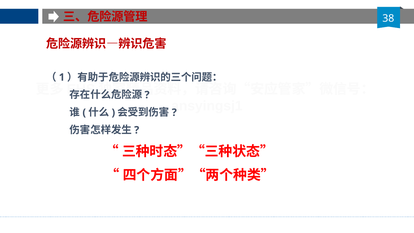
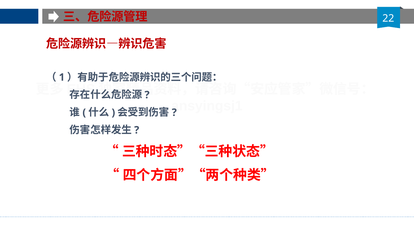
38: 38 -> 22 (388, 18)
